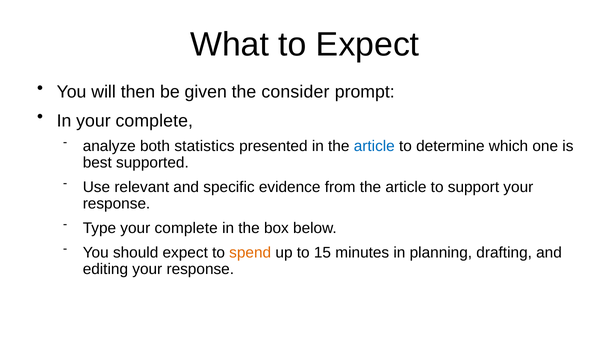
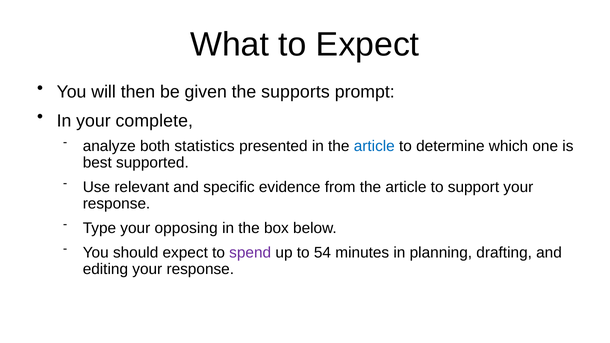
consider: consider -> supports (295, 92)
Type your complete: complete -> opposing (186, 228)
spend colour: orange -> purple (250, 253)
15: 15 -> 54 (323, 253)
